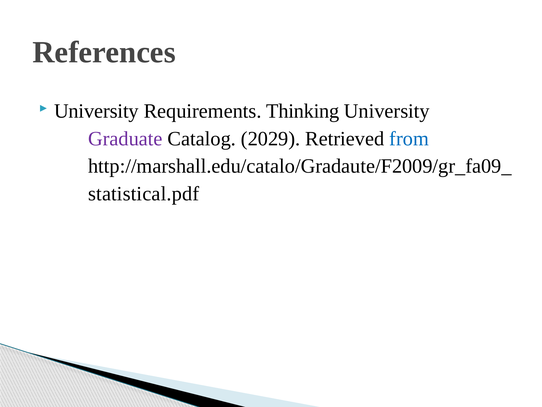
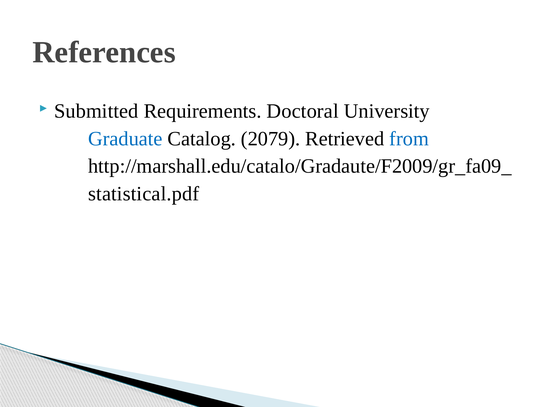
University: University -> Submitted (96, 111)
Thinking: Thinking -> Doctoral (303, 111)
Graduate colour: purple -> blue (125, 139)
2029: 2029 -> 2079 (271, 139)
